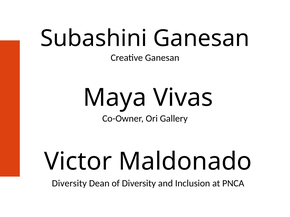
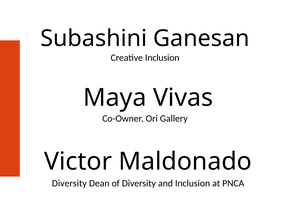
Creative Ganesan: Ganesan -> Inclusion (162, 58)
